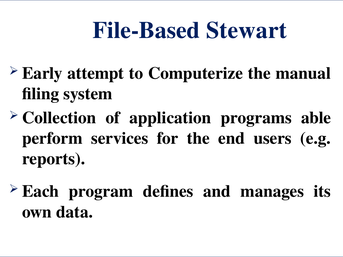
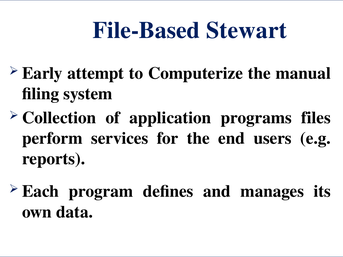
able: able -> files (316, 118)
